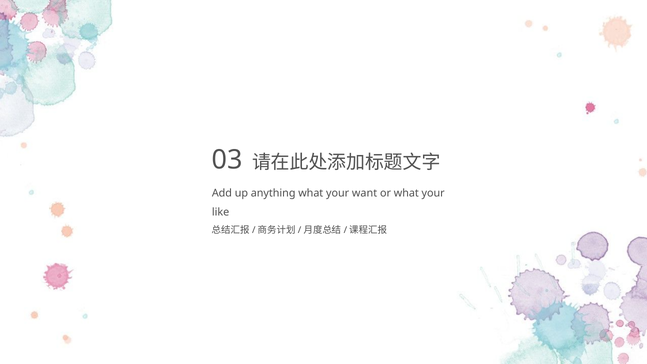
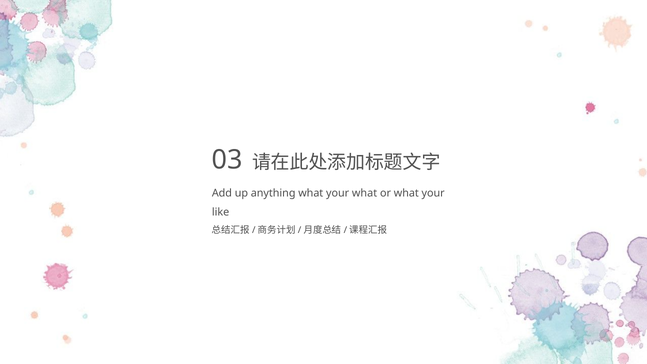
your want: want -> what (365, 193)
